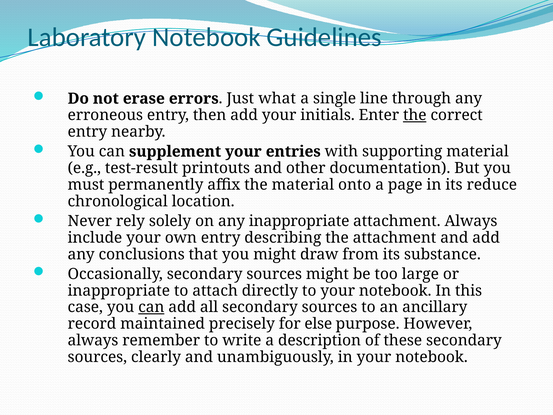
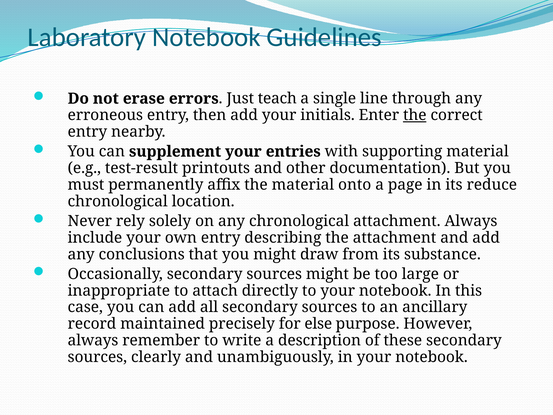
what: what -> teach (277, 99)
any inappropriate: inappropriate -> chronological (299, 221)
can underline: present -> none (151, 307)
